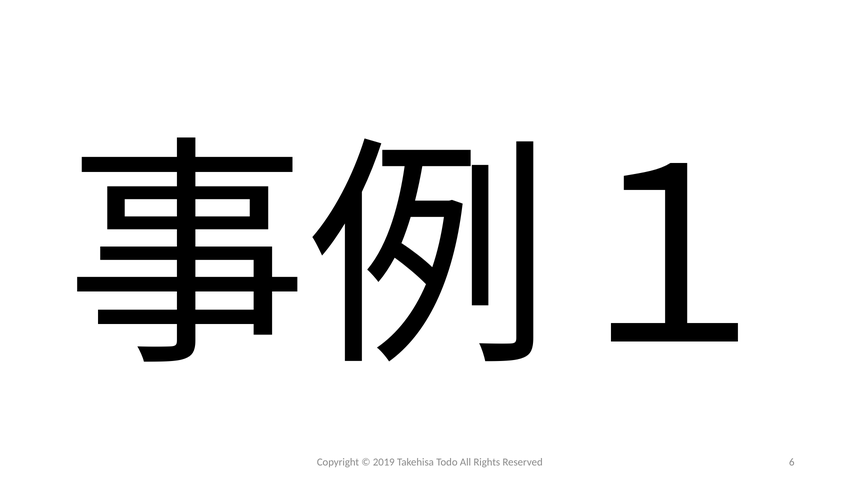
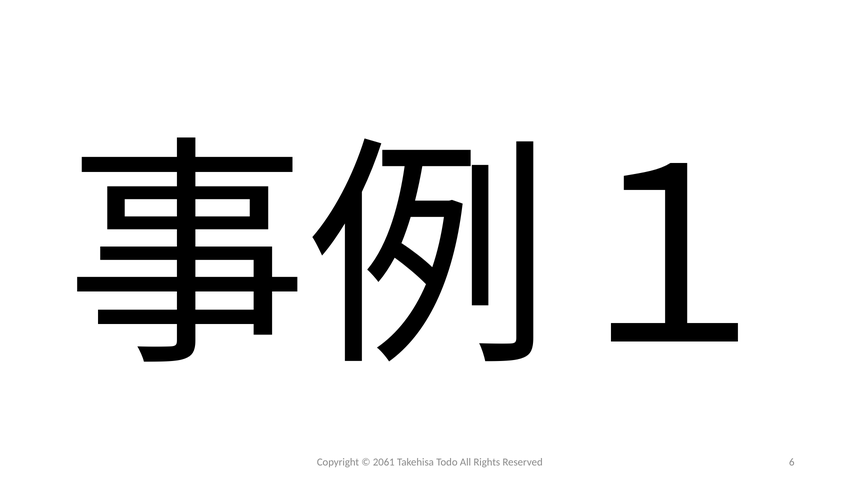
2019: 2019 -> 2061 (384, 462)
